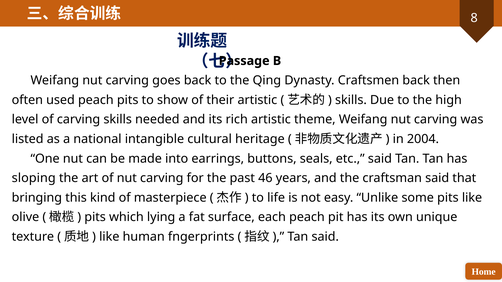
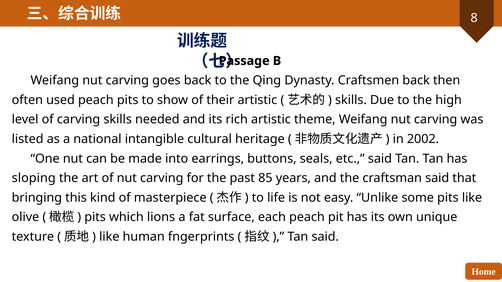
2004: 2004 -> 2002 (423, 139)
46: 46 -> 85 (265, 178)
lying: lying -> lions (161, 217)
